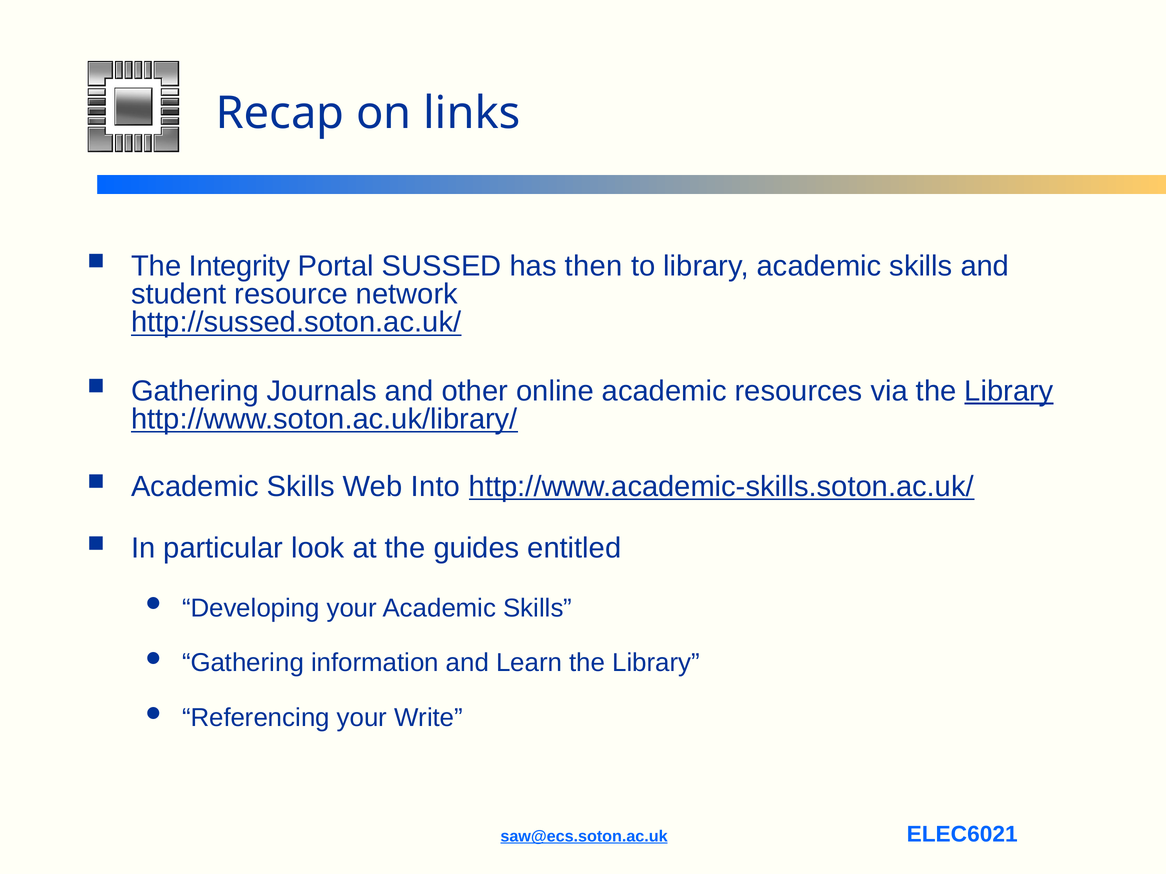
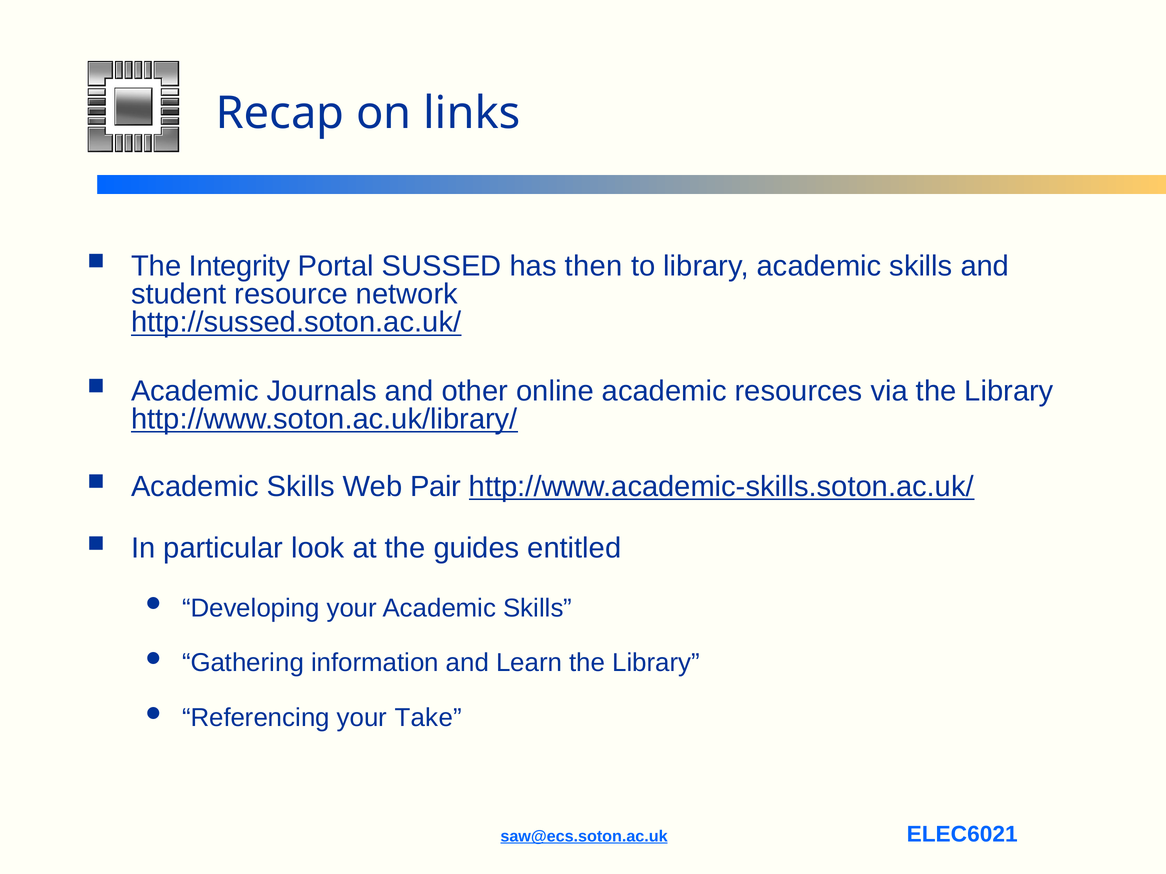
Gathering: Gathering -> Academic (195, 391)
Library underline: present -> none (1009, 391)
Into: Into -> Pair (436, 487)
Write: Write -> Take (428, 718)
